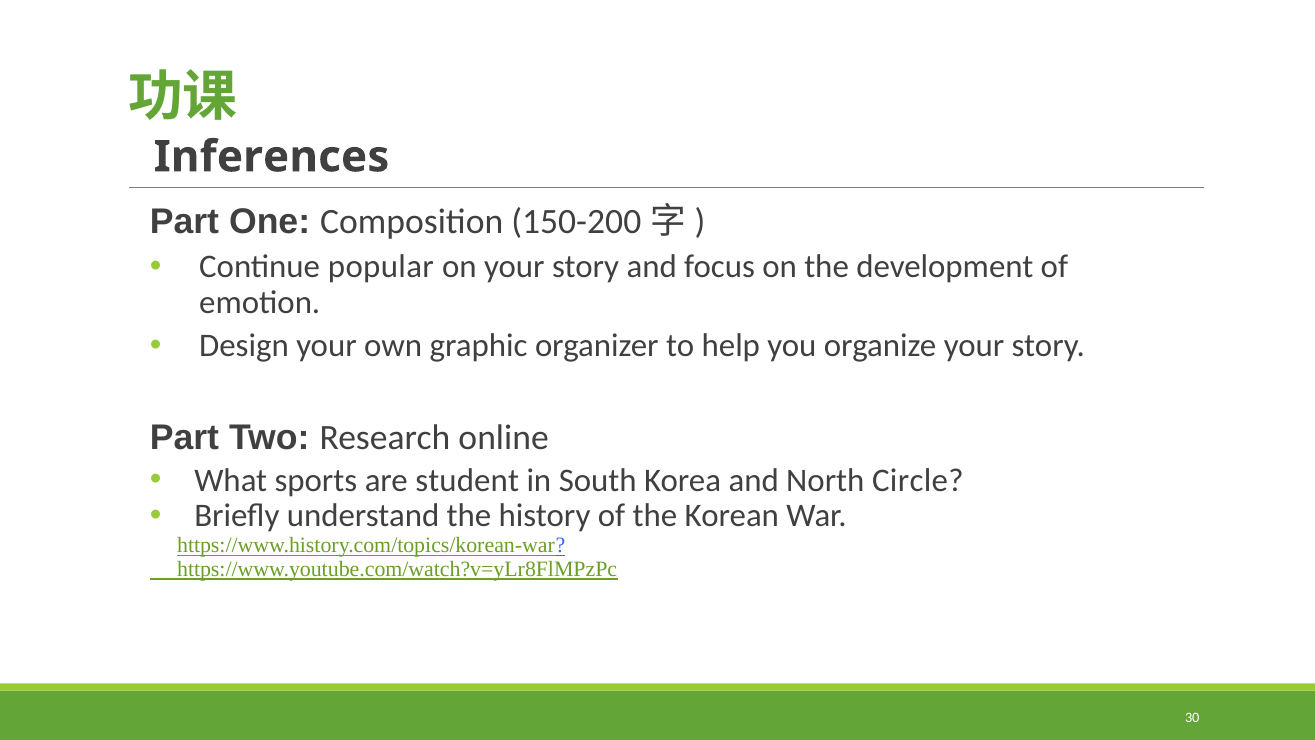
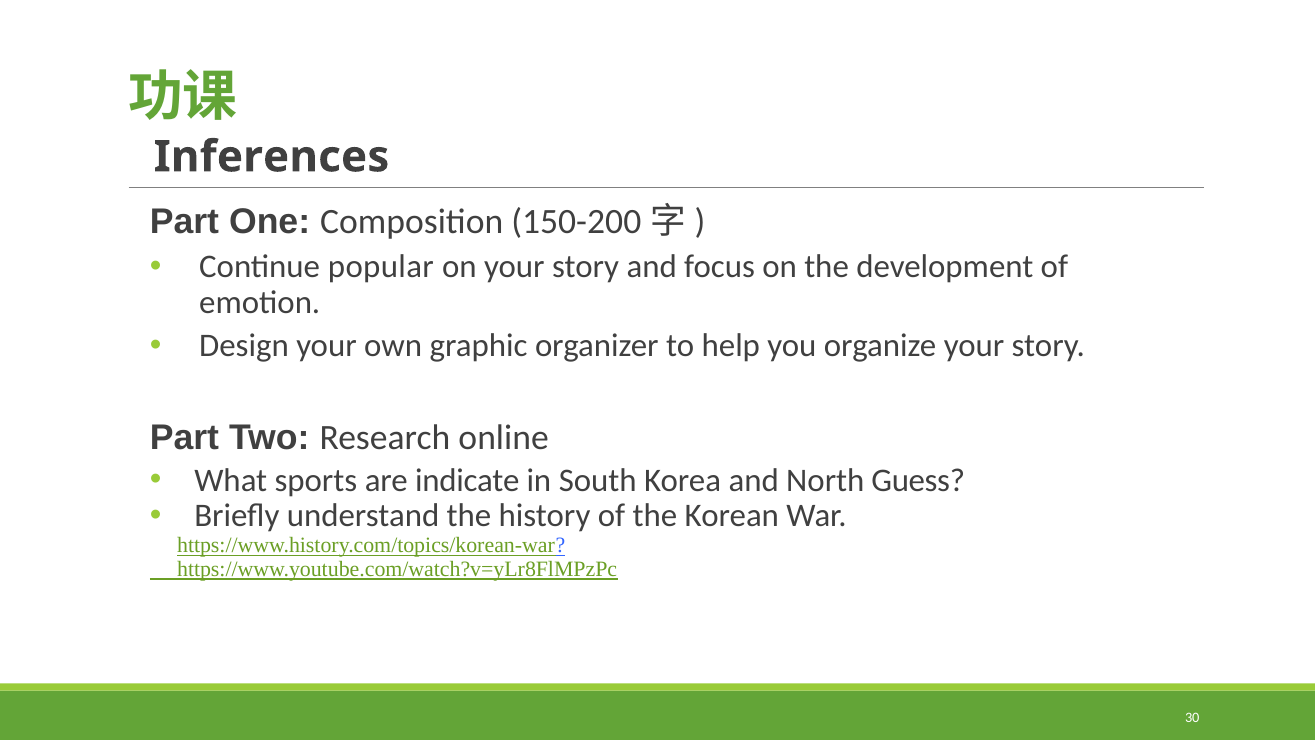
student: student -> indicate (467, 480)
Circle: Circle -> Guess (918, 480)
